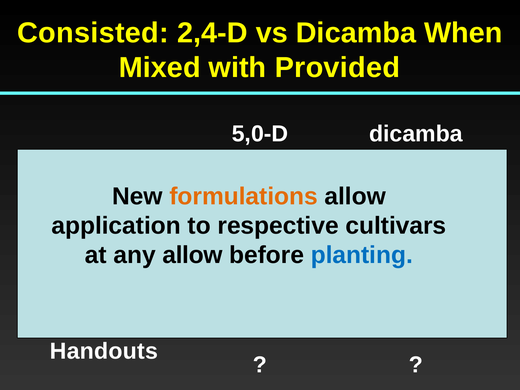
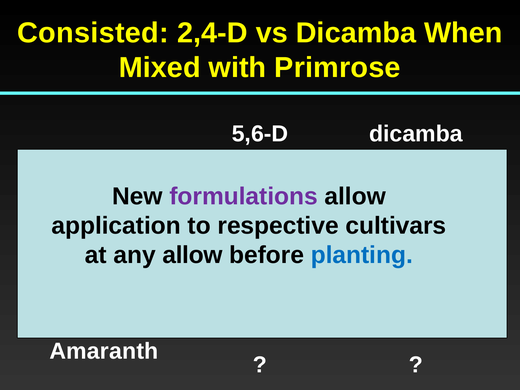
with Provided: Provided -> Primrose (337, 68)
5,0-D: 5,0-D -> 5,6-D (260, 134)
formulations colour: orange -> purple (244, 196)
Handouts: Handouts -> Amaranth (104, 351)
